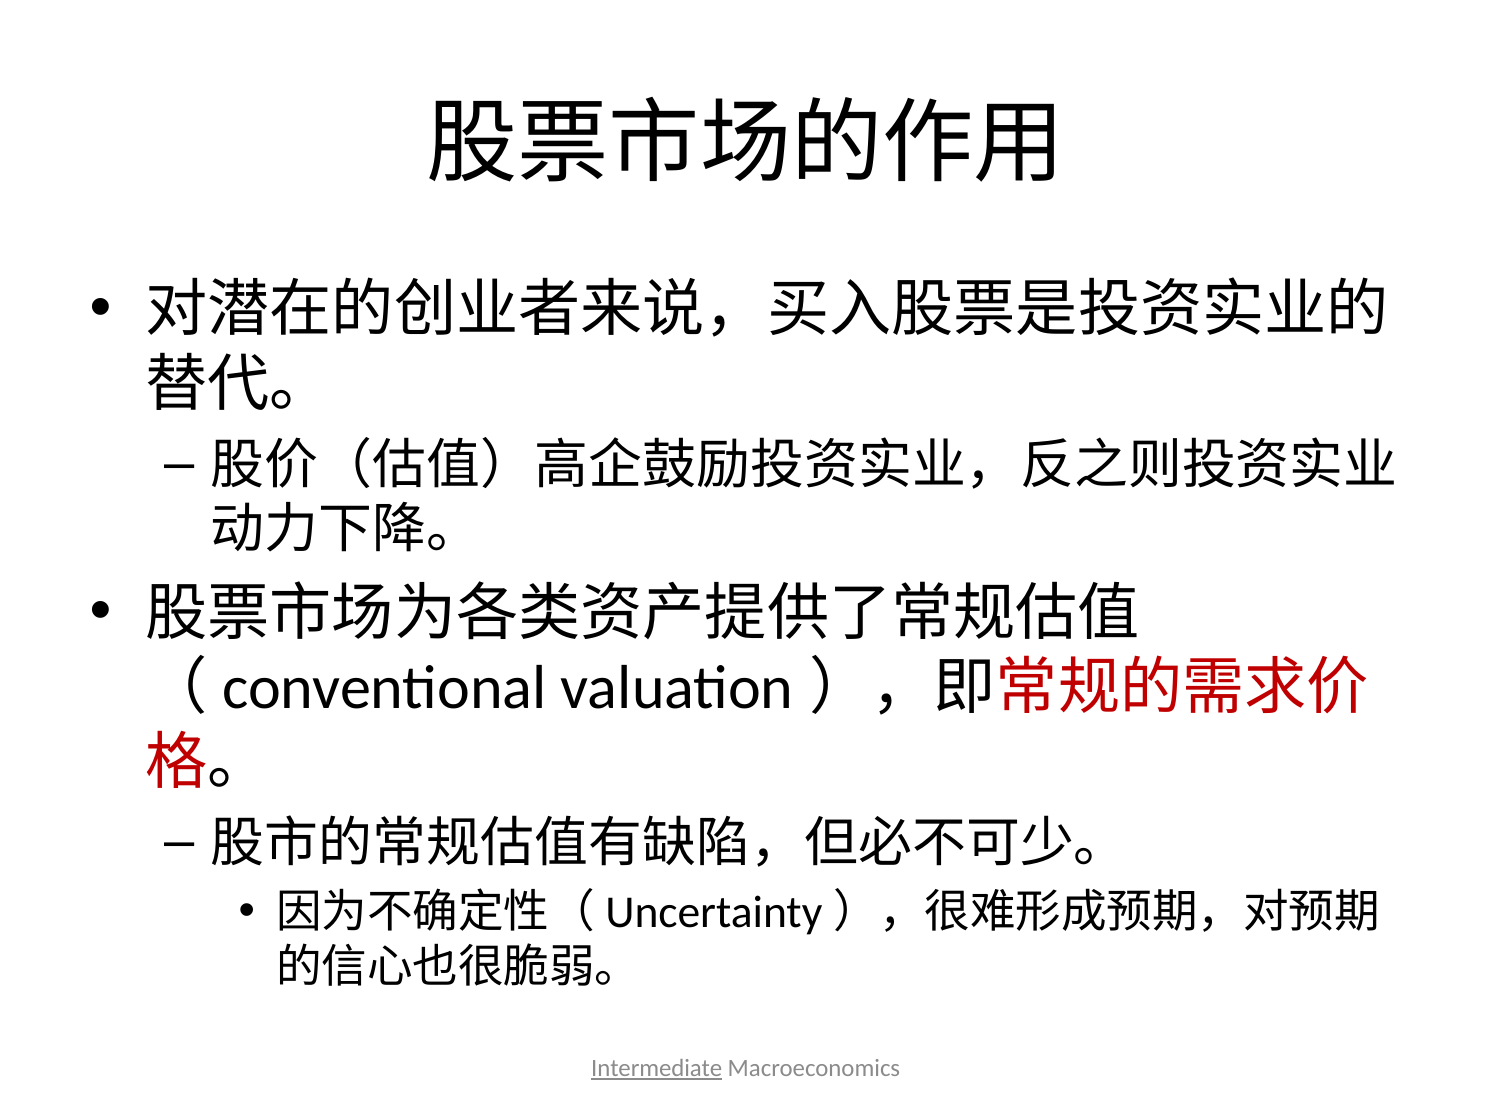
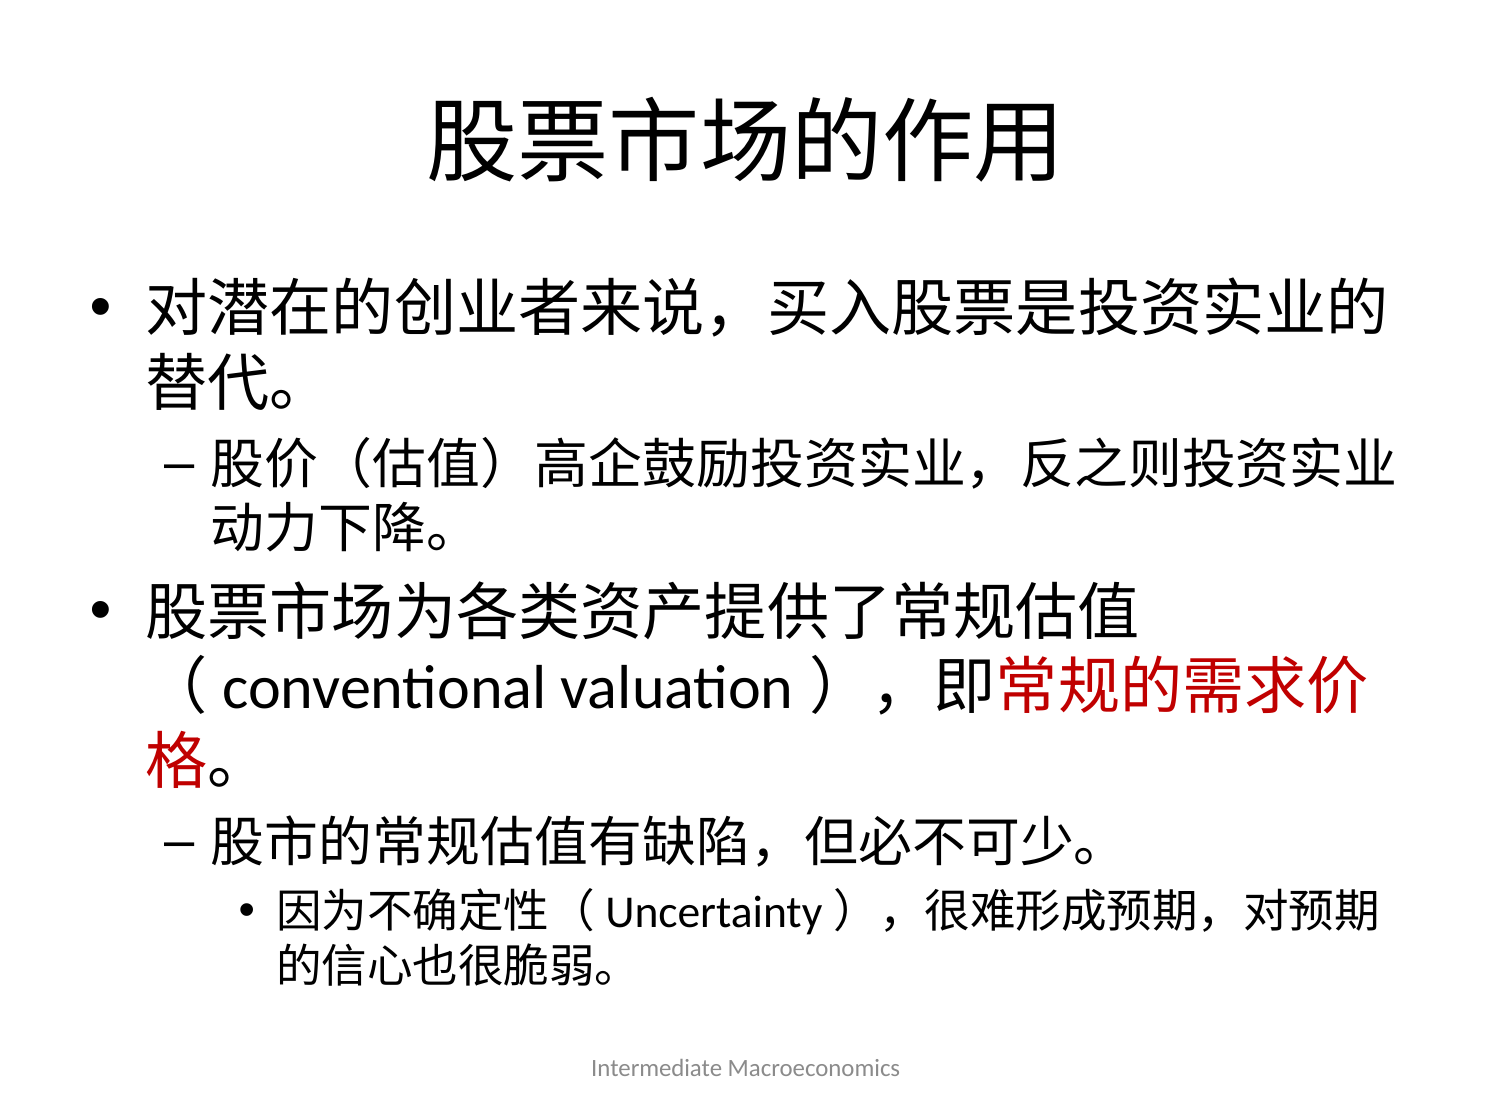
Intermediate underline: present -> none (657, 1068)
